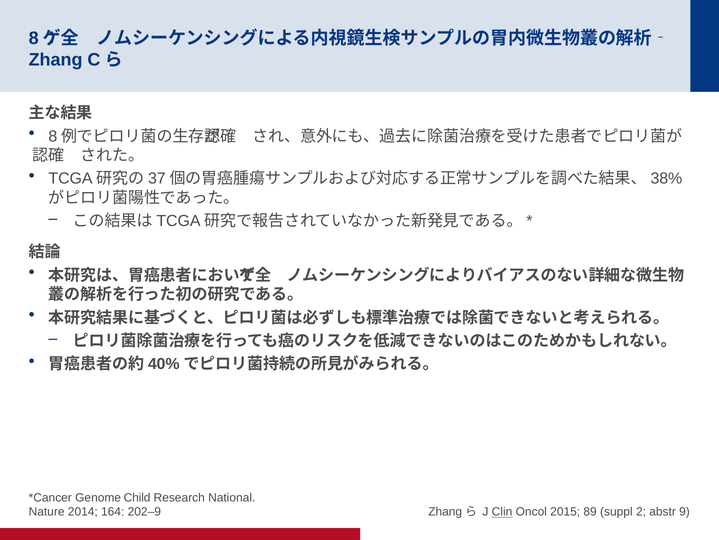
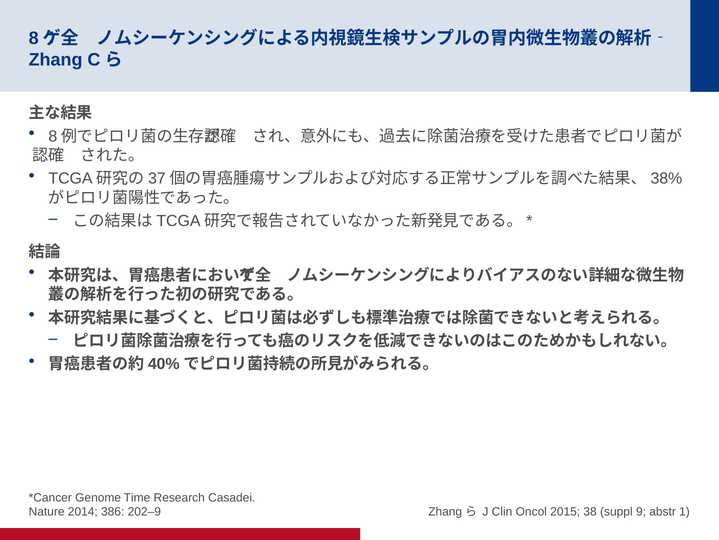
Child: Child -> Time (137, 497)
National: National -> Casadei (232, 497)
164: 164 -> 386 (113, 511)
Clin underline: present -> none (502, 511)
89: 89 -> 38 (590, 511)
2: 2 -> 9 (641, 511)
9: 9 -> 1 (685, 511)
